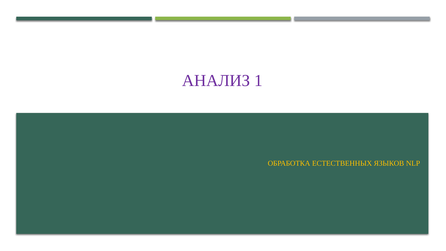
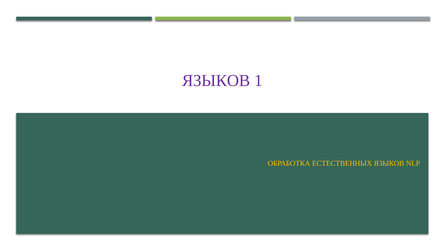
АНАЛИЗ: АНАЛИЗ -> ЯЗЫКОВ (216, 81)
